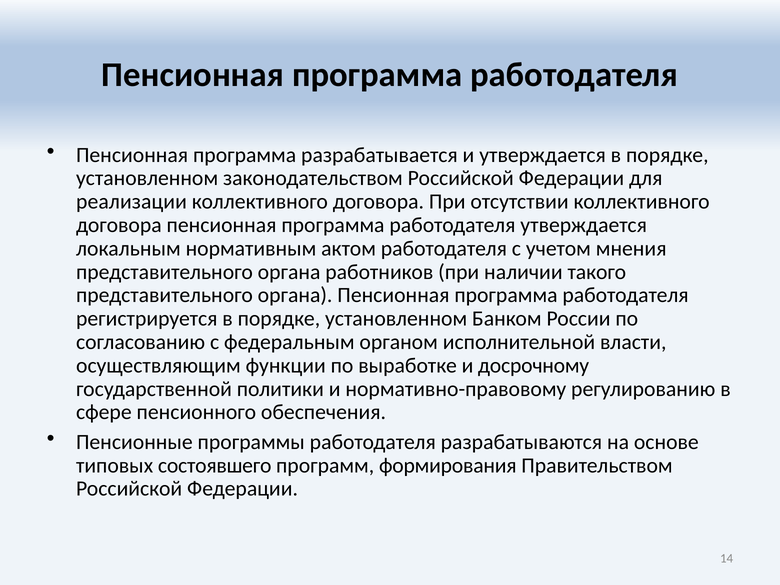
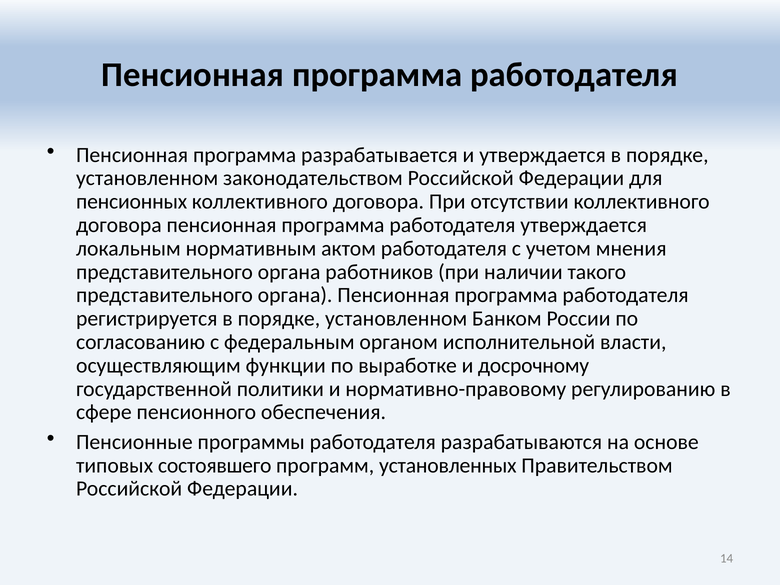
реализации: реализации -> пенсионных (132, 202)
формирования: формирования -> установленных (448, 465)
